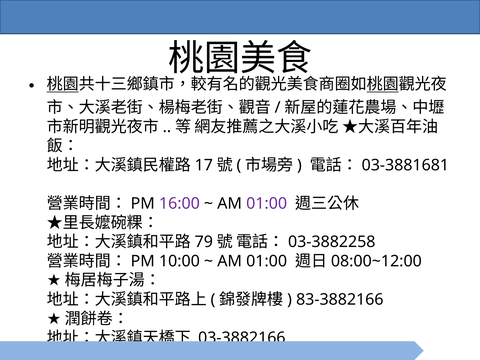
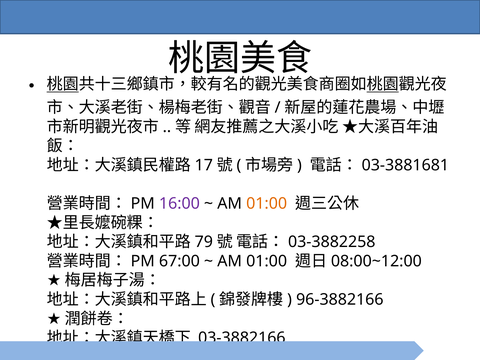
01:00 colour: purple -> orange (267, 204)
10:00: 10:00 -> 67:00 (179, 261)
83-3882166: 83-3882166 -> 96-3882166 (340, 300)
